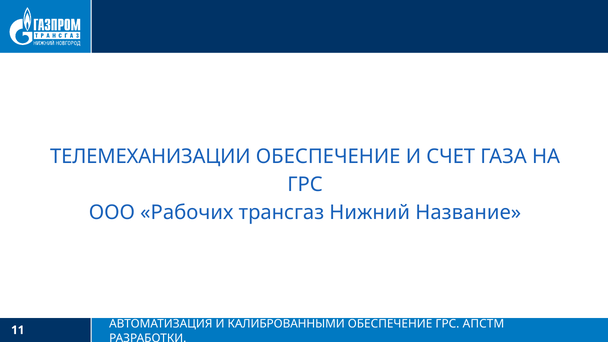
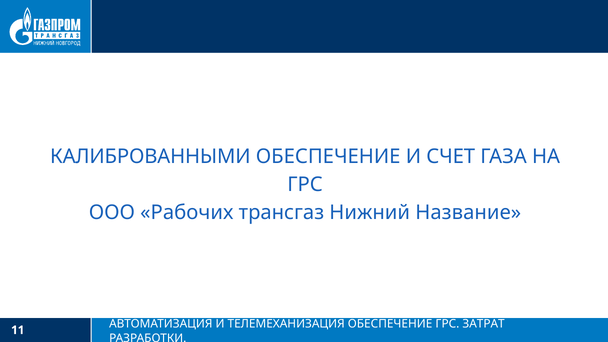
ТЕЛЕМЕХАНИЗАЦИИ: ТЕЛЕМЕХАНИЗАЦИИ -> КАЛИБРОВАННЫМИ (150, 157)
КАЛИБРОВАННЫМИ: КАЛИБРОВАННЫМИ -> ТЕЛЕМЕХАНИЗАЦИЯ (286, 324)
АПСТМ: АПСТМ -> ЗАТРАТ (484, 324)
